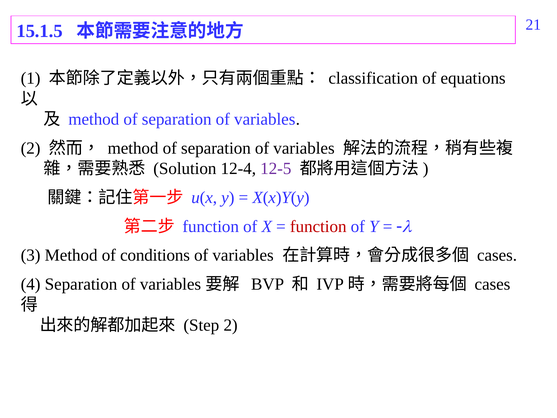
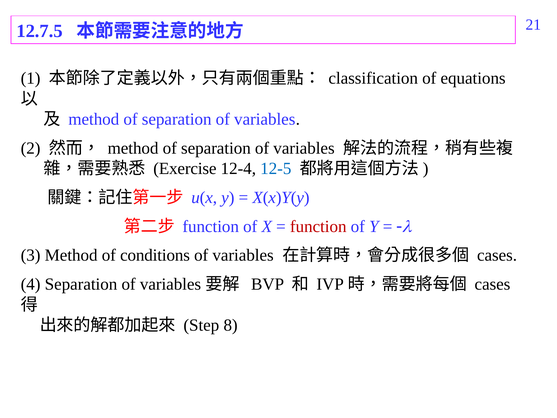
15.1.5: 15.1.5 -> 12.7.5 (40, 31)
Solution: Solution -> Exercise (185, 168)
12-5 colour: purple -> blue (276, 168)
Step 2: 2 -> 8 (231, 325)
